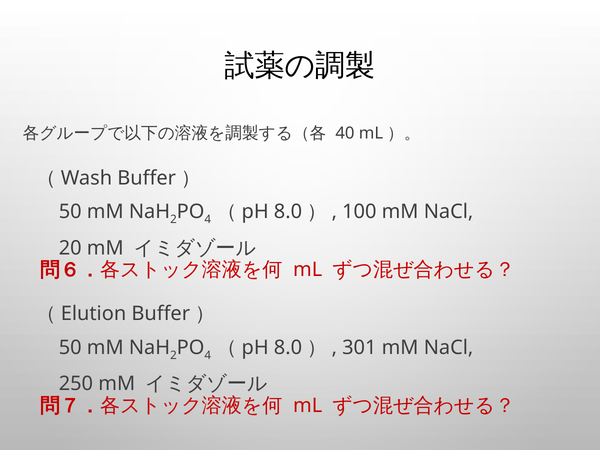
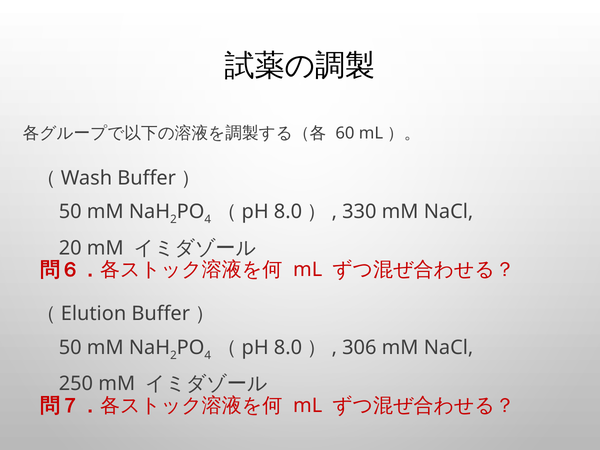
40: 40 -> 60 (345, 133)
100: 100 -> 330 (359, 212)
301: 301 -> 306 (359, 347)
